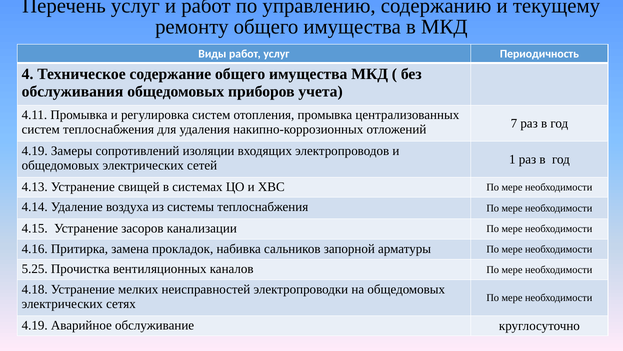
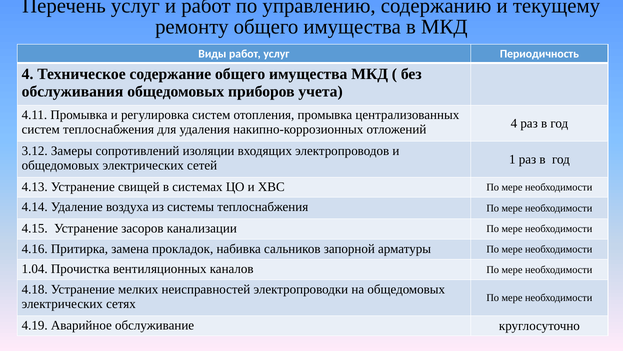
отложений 7: 7 -> 4 (514, 123)
4.19: 4.19 -> 3.12 (35, 151)
5.25: 5.25 -> 1.04 (35, 269)
